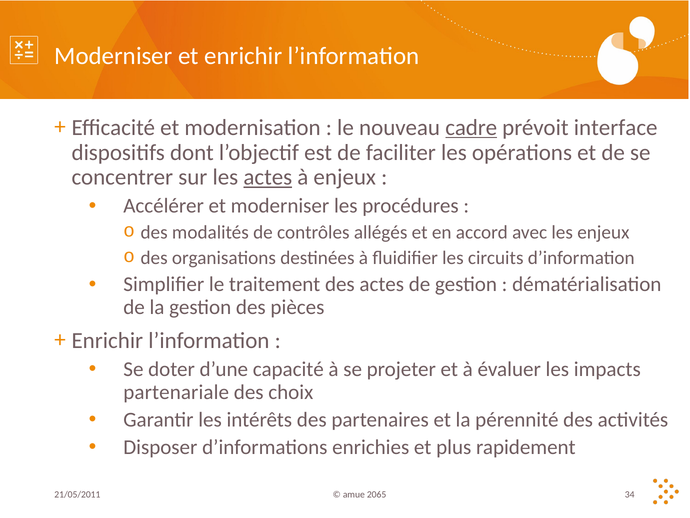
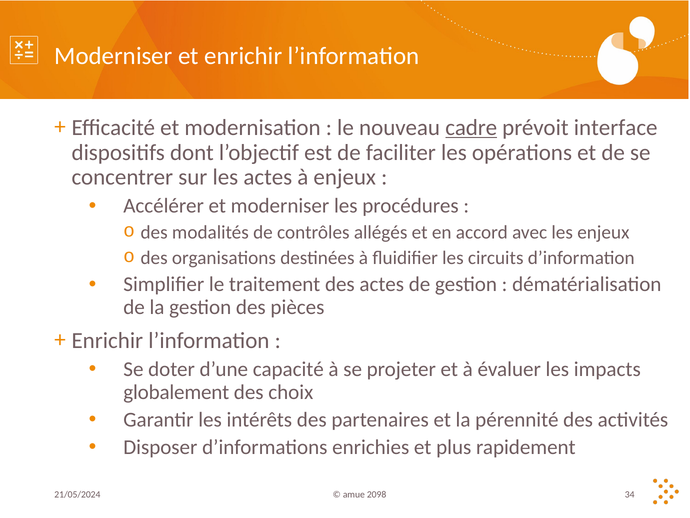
actes underline: present -> none (268, 177)
partenariale: partenariale -> globalement (176, 392)
21/05/2011: 21/05/2011 -> 21/05/2024 (77, 494)
2065: 2065 -> 2098 (377, 494)
